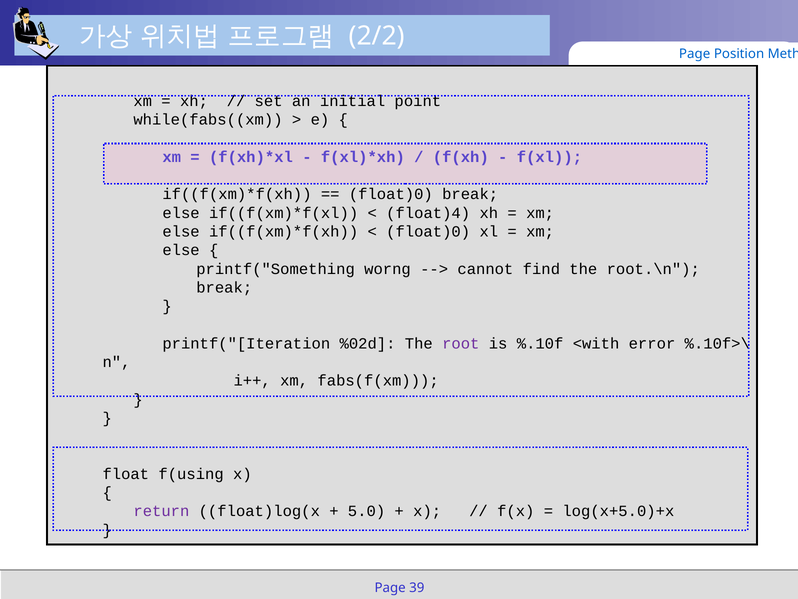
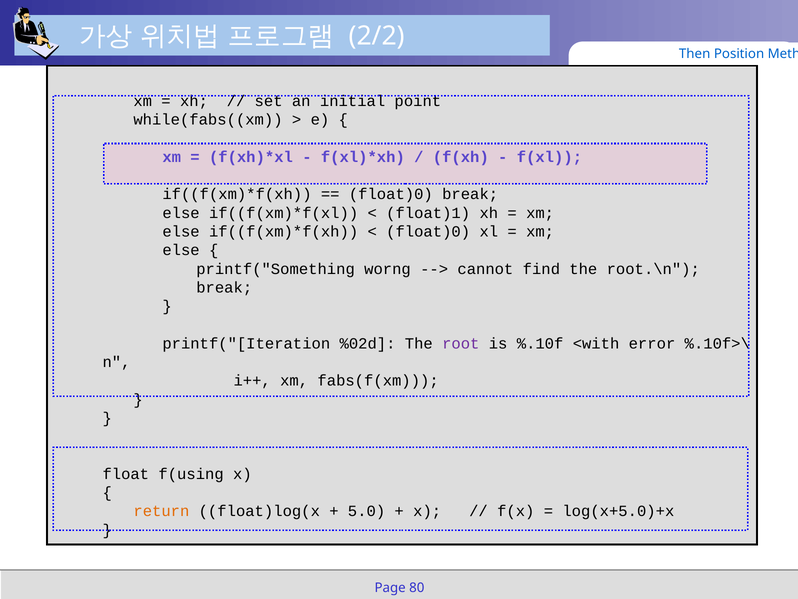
Page: Page -> Then (695, 54)
float)4: float)4 -> float)1 (428, 213)
return colour: purple -> orange (161, 511)
39: 39 -> 80 (417, 587)
